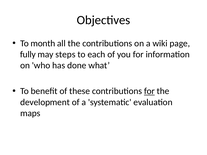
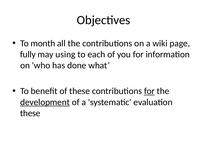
steps: steps -> using (65, 54)
development underline: none -> present (45, 102)
maps: maps -> these (30, 113)
